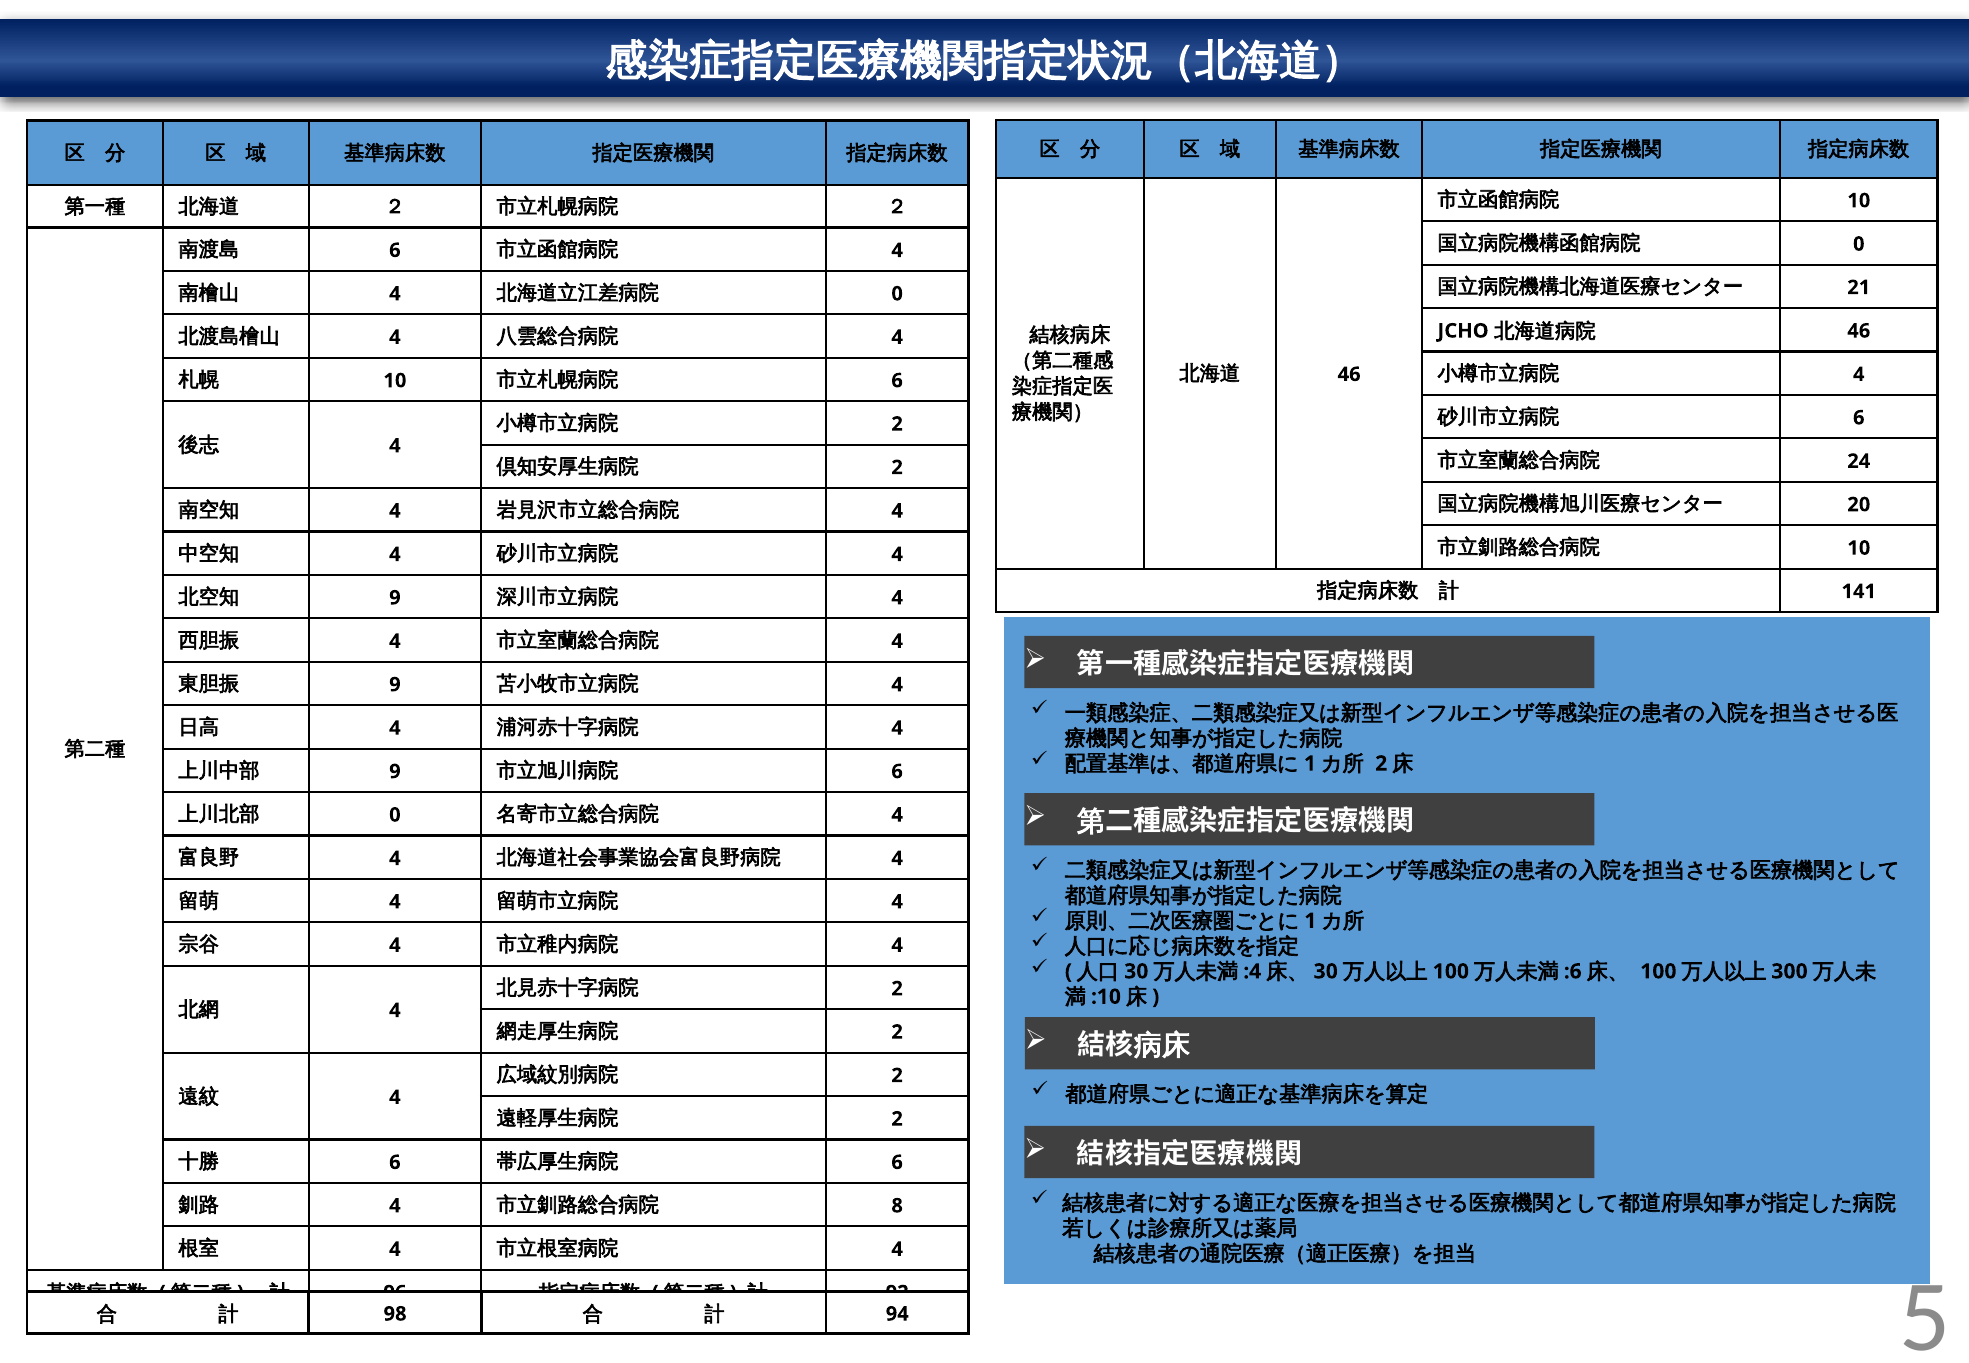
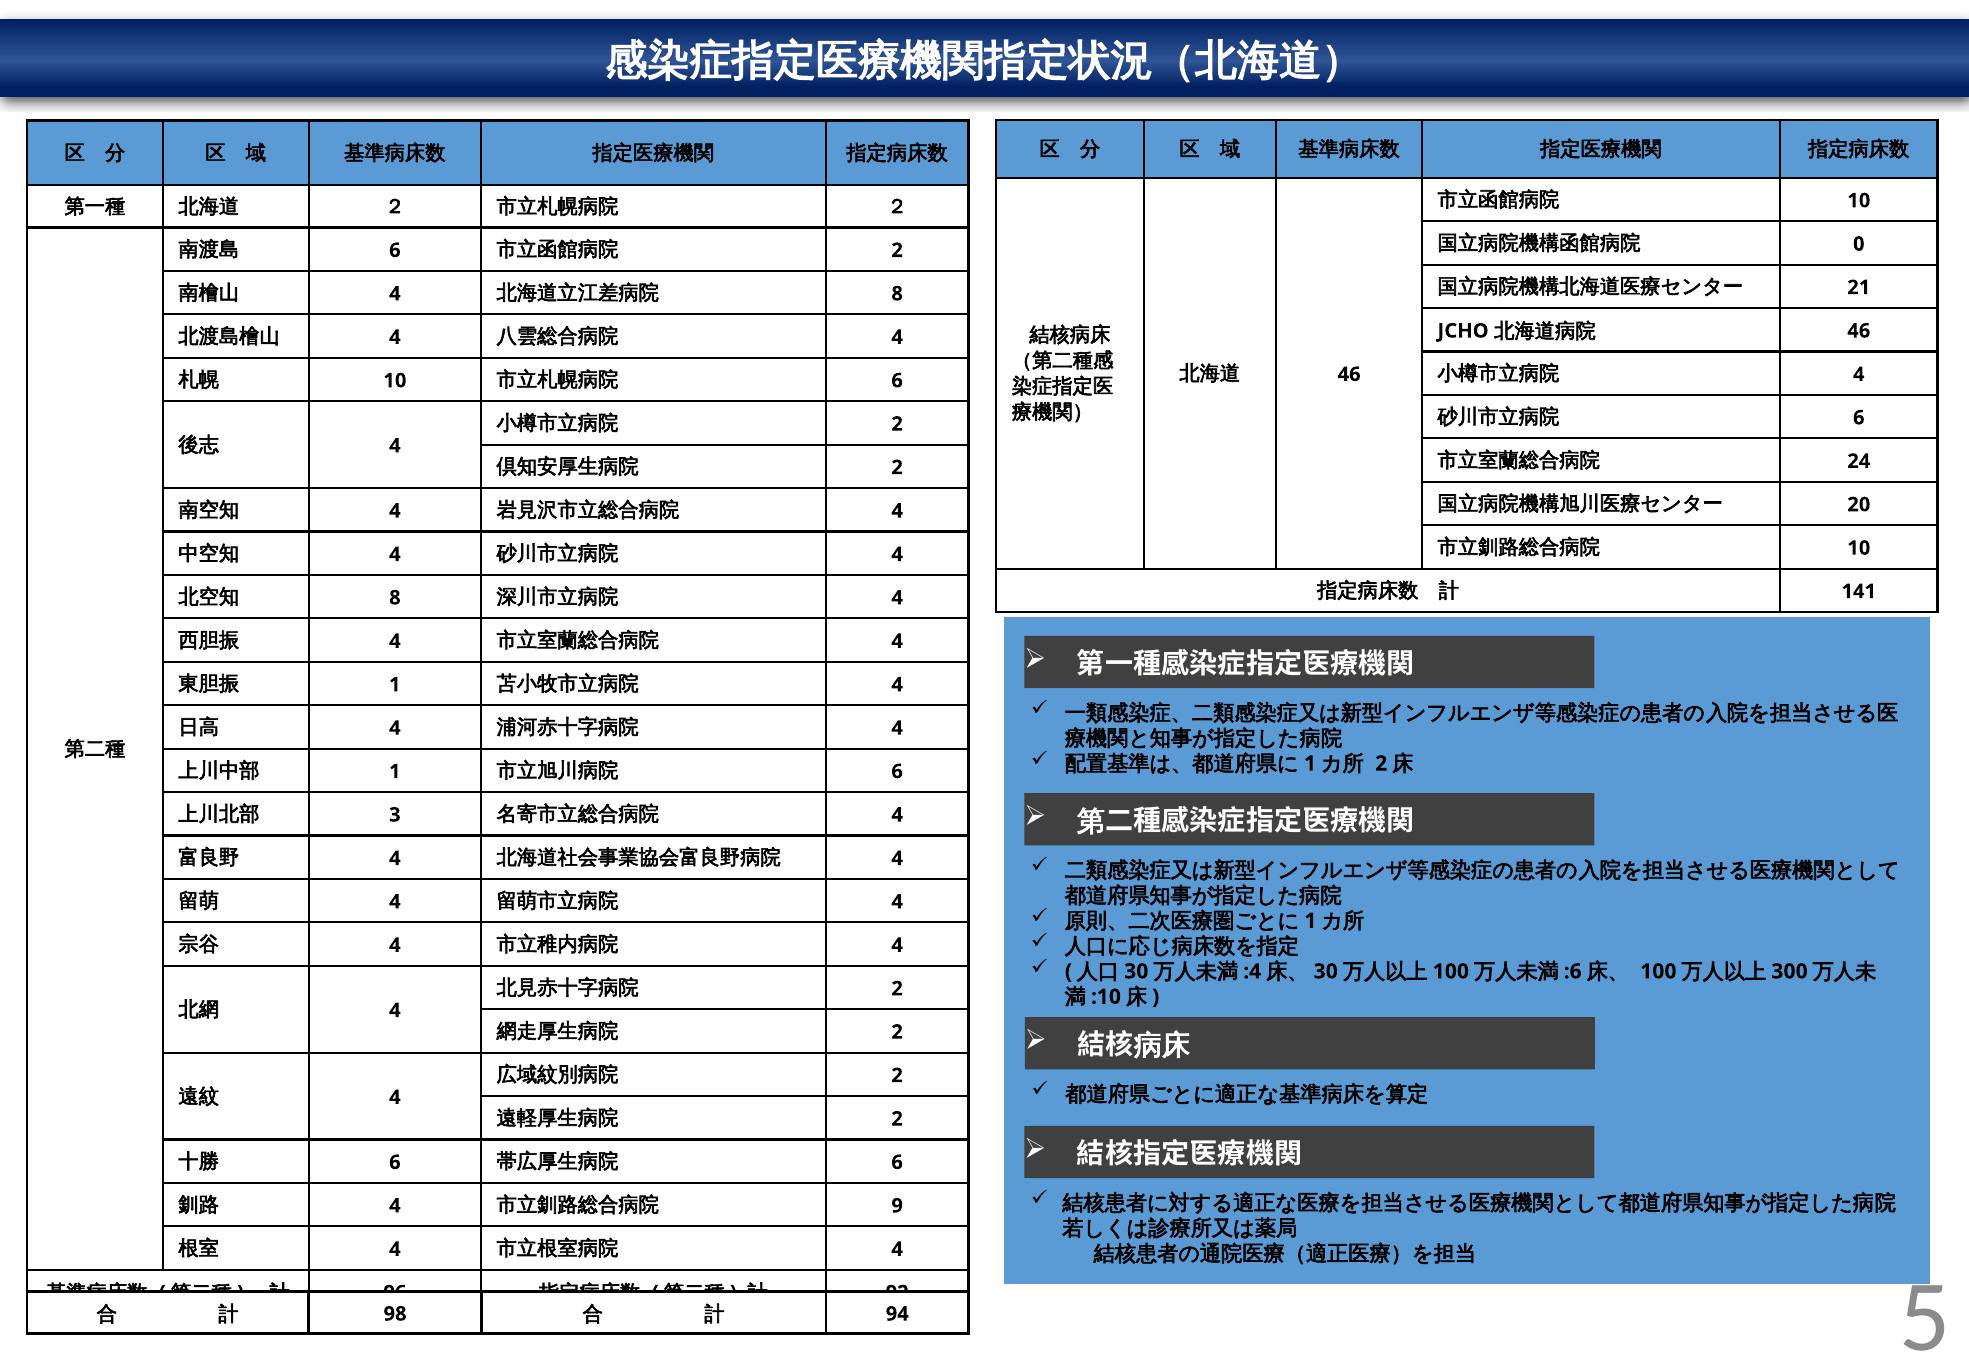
4: 4 -> 2 (897, 250)
0: 0 -> 8 (897, 294)
9: 9 -> 8 (395, 598)
9: 9 -> 1 (395, 685)
9: 9 -> 1 (395, 772)
0: 0 -> 3 (395, 815)
8: 8 -> 9 (897, 1206)
